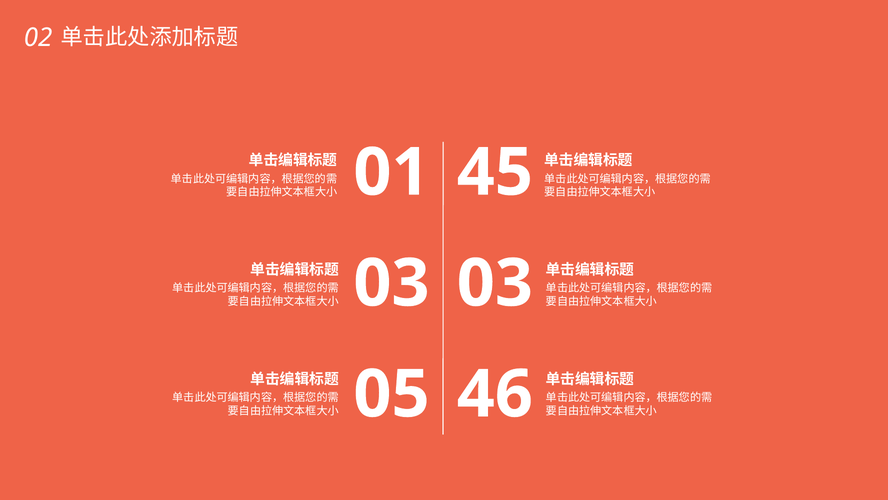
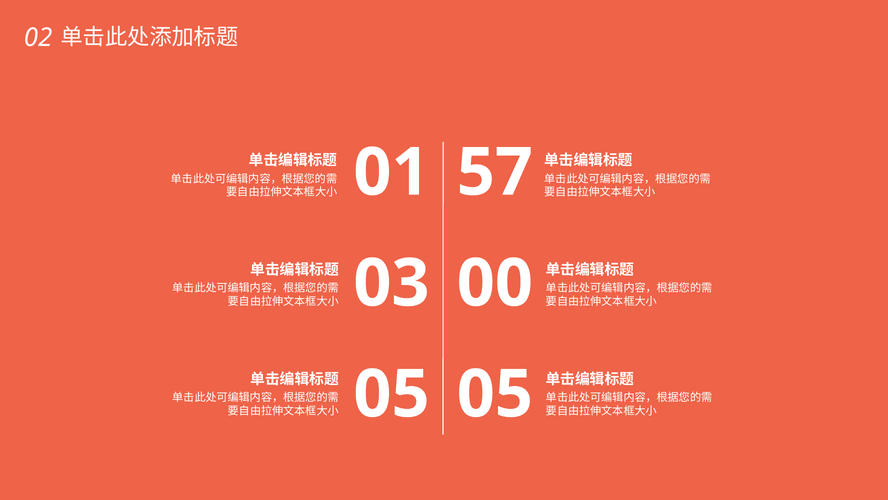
45: 45 -> 57 (495, 173)
03 03: 03 -> 00 (495, 283)
05 46: 46 -> 05 (495, 394)
